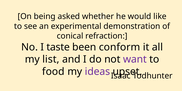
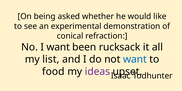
I taste: taste -> want (58, 47)
conform: conform -> rucksack (120, 47)
want colour: purple -> blue (135, 59)
